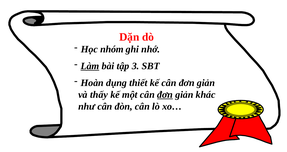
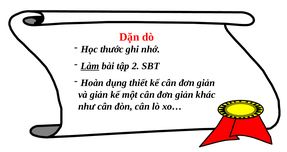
nhóm: nhóm -> thước (112, 49)
3: 3 -> 2 (136, 66)
và thấy: thấy -> giản (99, 95)
đơn underline: present -> none (165, 95)
